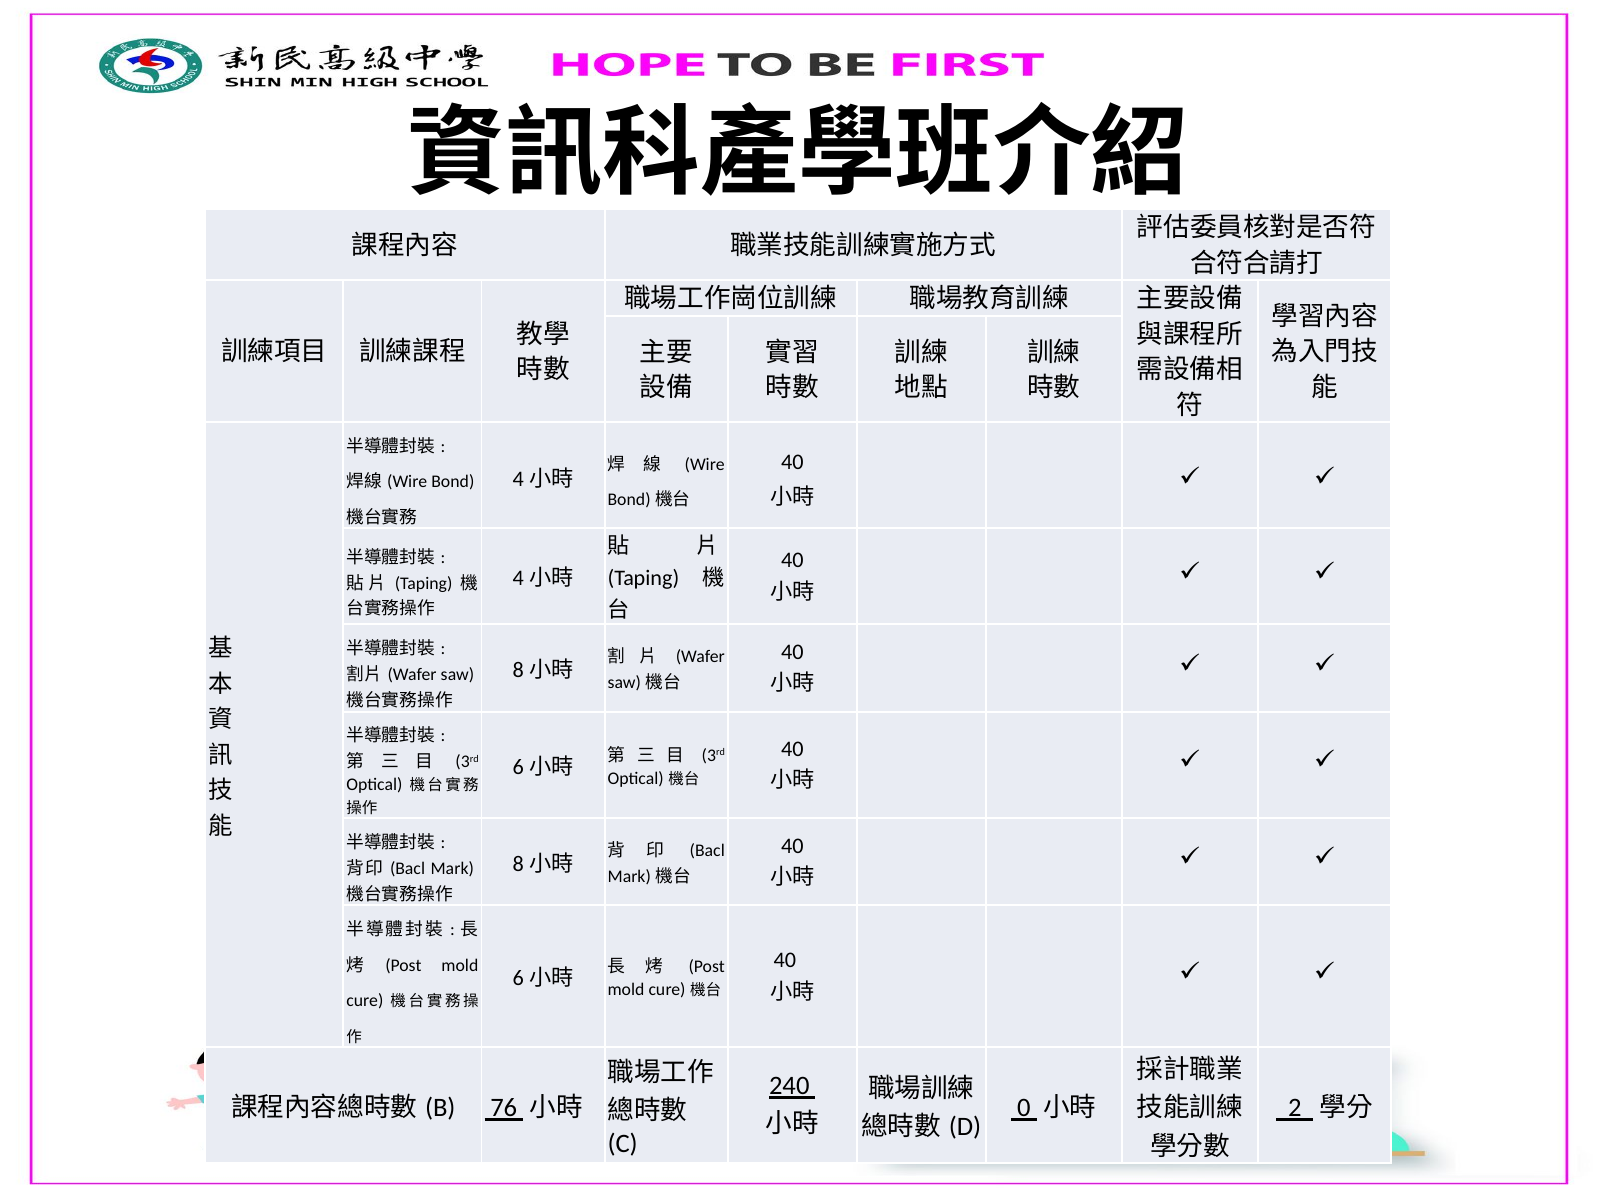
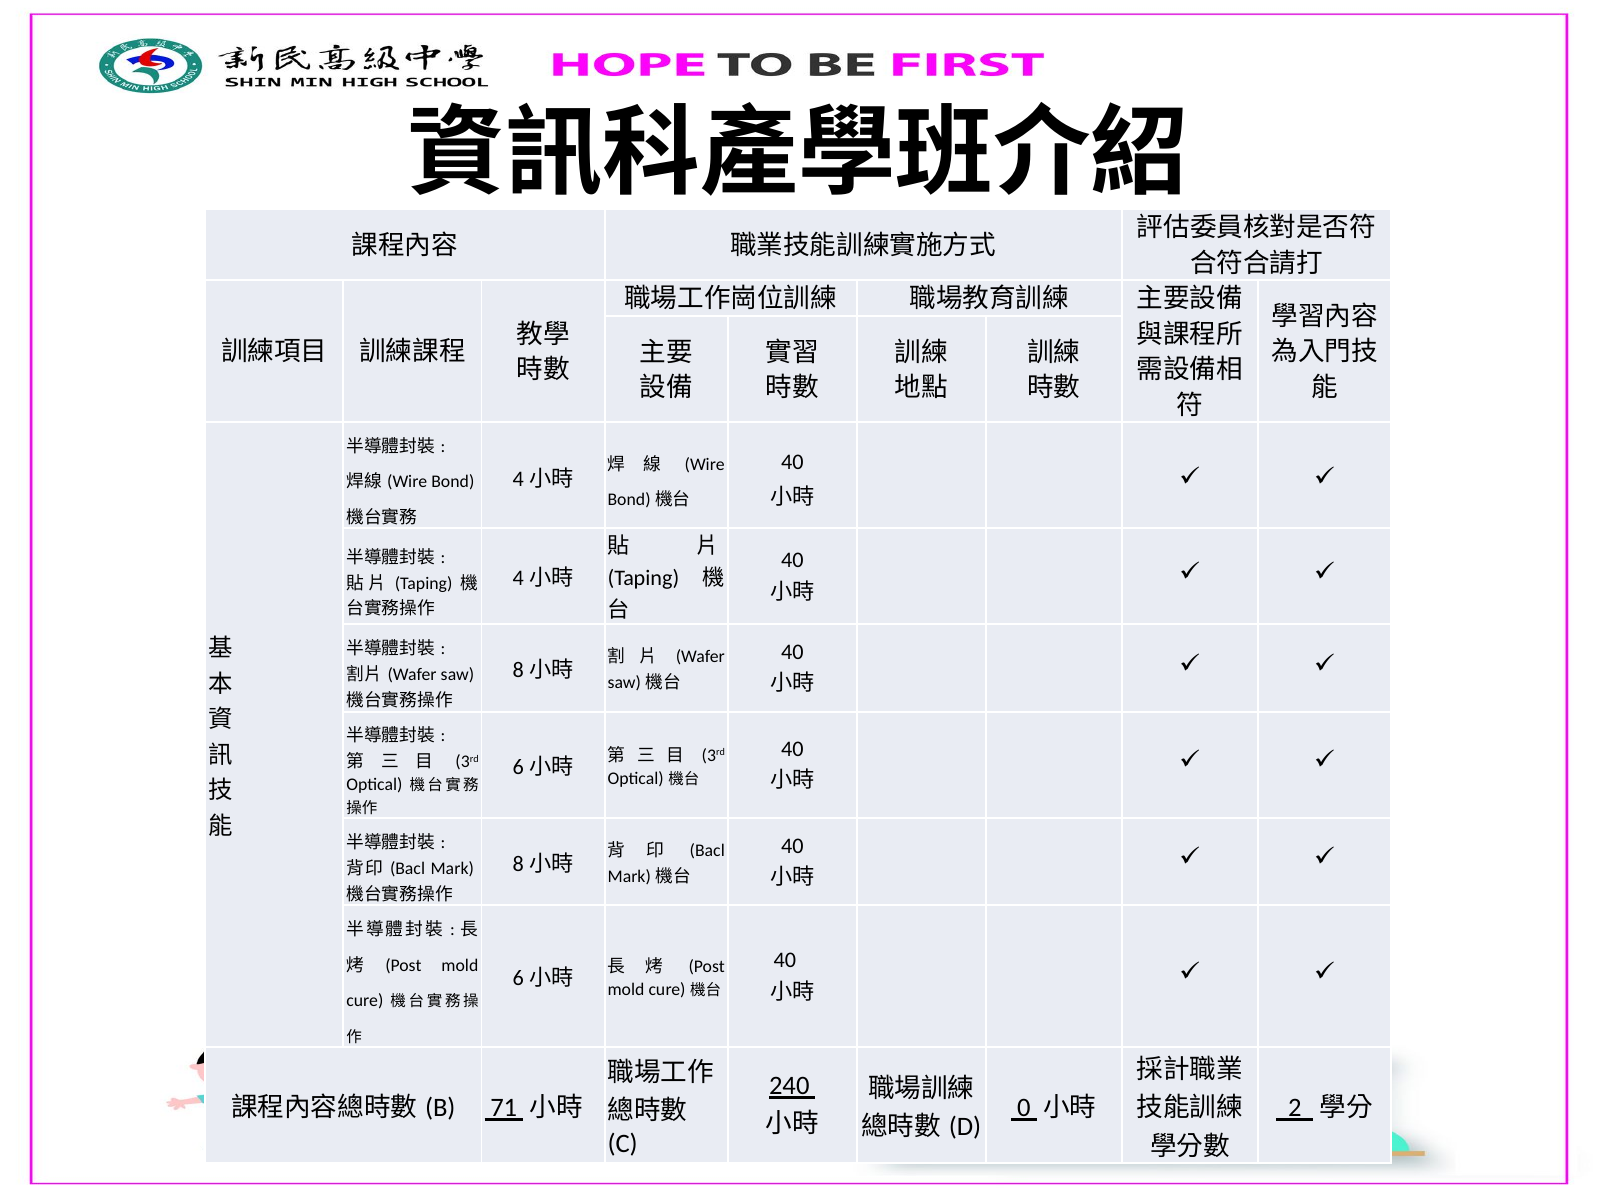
76: 76 -> 71 (504, 1108)
